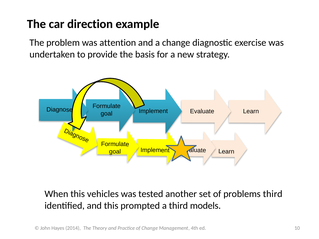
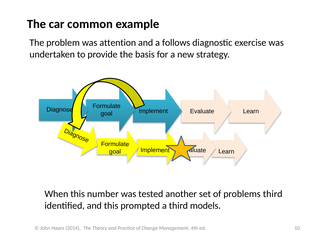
direction: direction -> common (90, 24)
a change: change -> follows (176, 43)
vehicles: vehicles -> number (103, 194)
